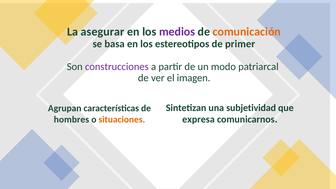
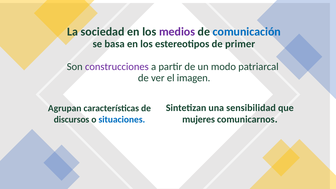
asegurar: asegurar -> sociedad (103, 32)
comunicación colour: orange -> blue (247, 32)
subjetividad: subjetividad -> sensibilidad (251, 108)
expresa: expresa -> mujeres (199, 119)
hombres: hombres -> discursos (72, 120)
situaciones colour: orange -> blue (122, 120)
